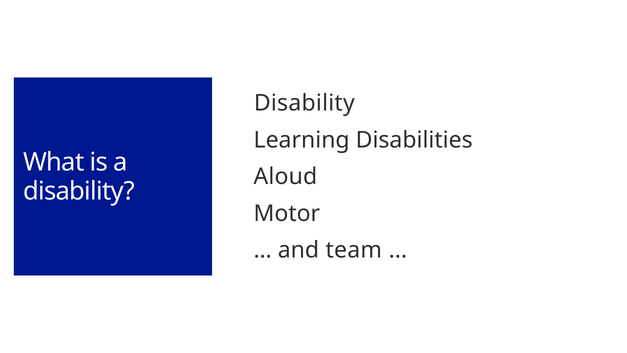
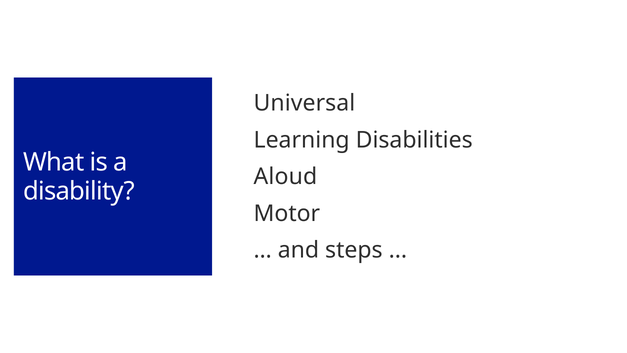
Disability: Disability -> Universal (304, 103)
team: team -> steps (354, 250)
